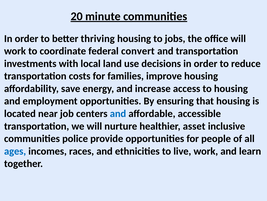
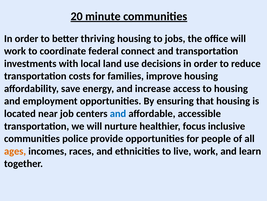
convert: convert -> connect (138, 51)
asset: asset -> focus (194, 126)
ages colour: blue -> orange (15, 151)
